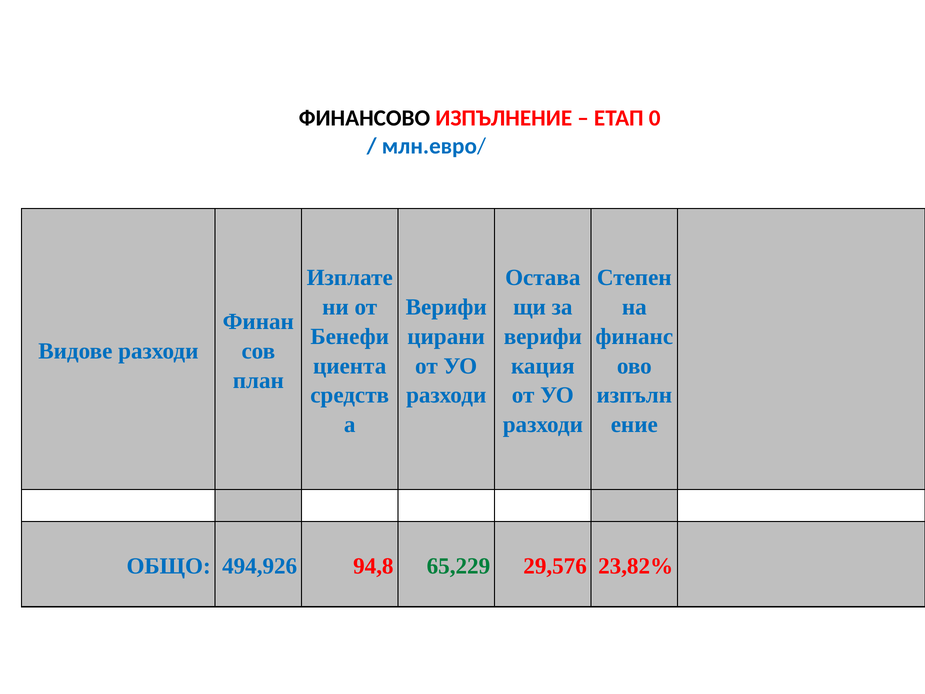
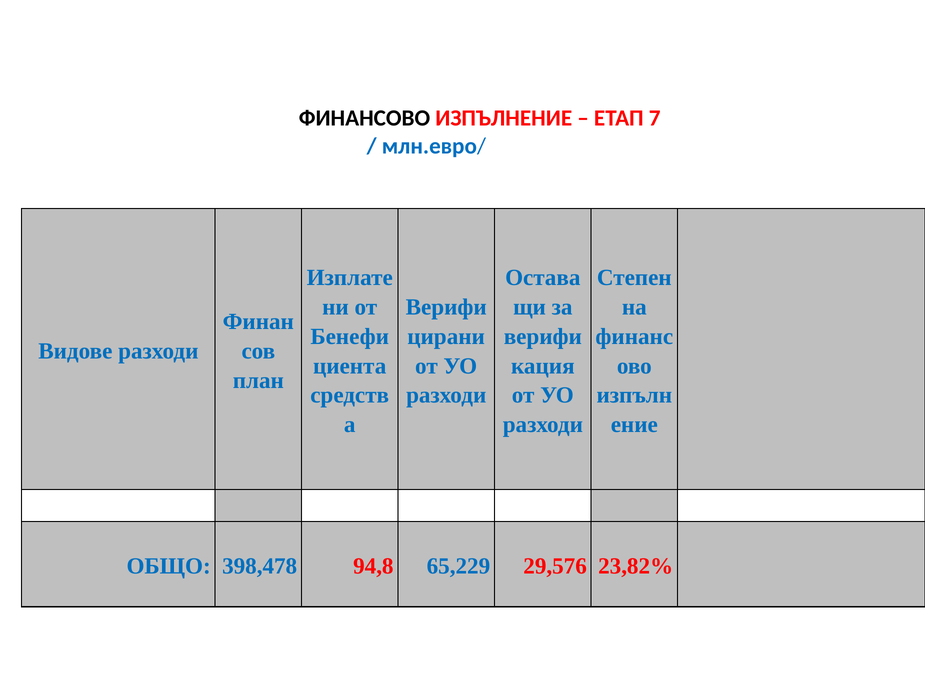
0: 0 -> 7 (655, 118)
494,926: 494,926 -> 398,478 (260, 566)
65,229 colour: green -> blue (458, 566)
